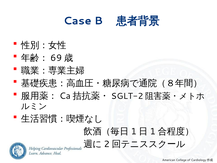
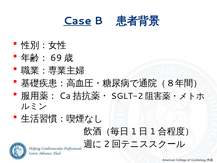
Case underline: none -> present (77, 21)
